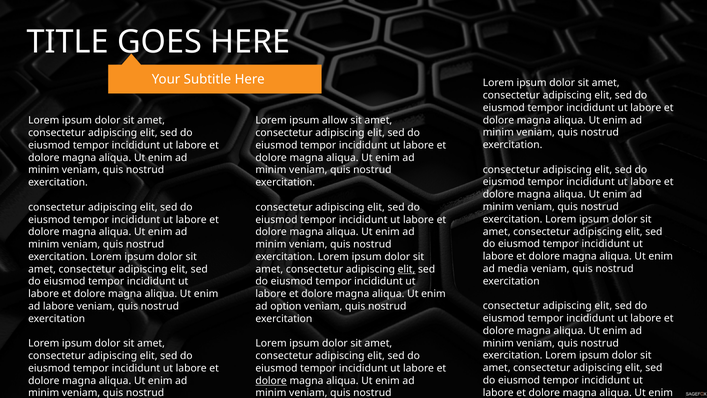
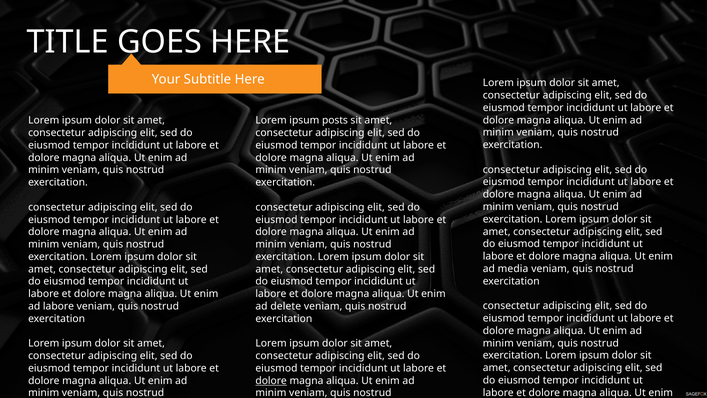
allow: allow -> posts (335, 120)
elit underline: present -> none (406, 269)
option: option -> delete (286, 306)
